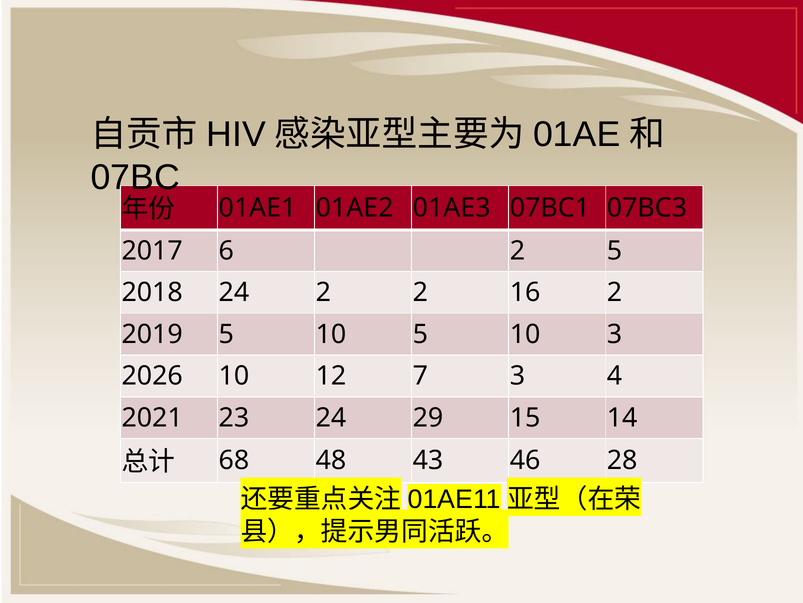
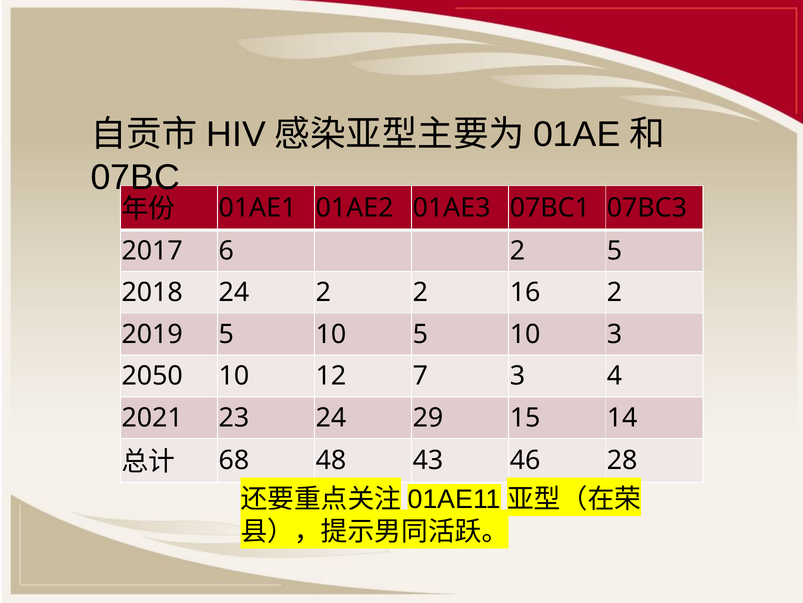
2026: 2026 -> 2050 (152, 375)
